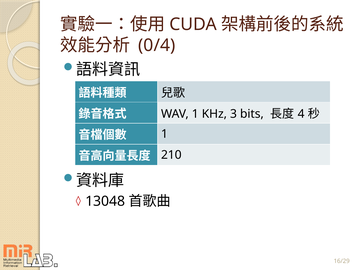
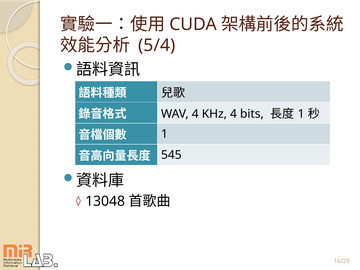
0/4: 0/4 -> 5/4 (157, 45)
WAV 1: 1 -> 4 (195, 114)
KHz 3: 3 -> 4 (233, 114)
4: 4 -> 1 (301, 114)
210: 210 -> 545 (171, 155)
